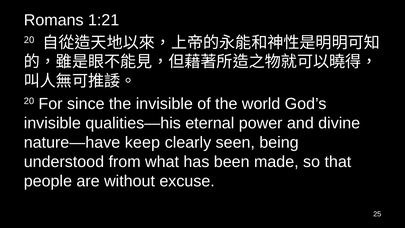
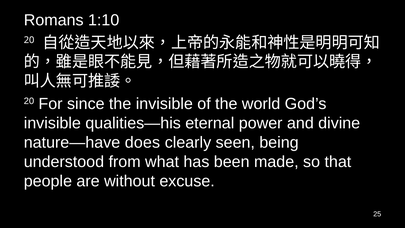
1:21: 1:21 -> 1:10 (104, 20)
keep: keep -> does (142, 142)
